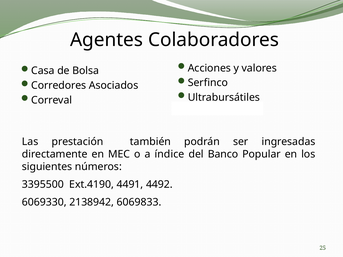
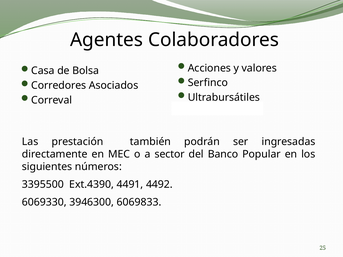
índice: índice -> sector (170, 154)
Ext.4190: Ext.4190 -> Ext.4390 (92, 185)
2138942: 2138942 -> 3946300 (92, 202)
